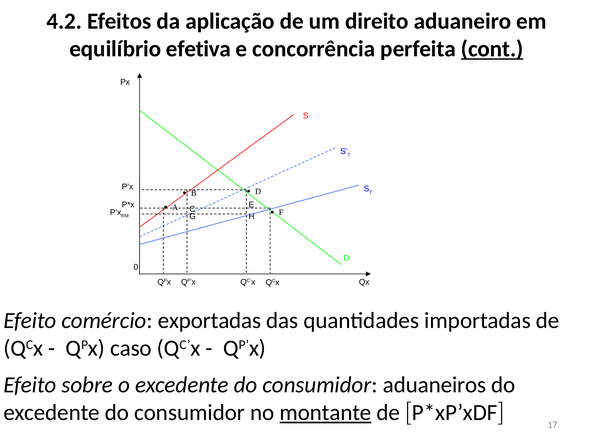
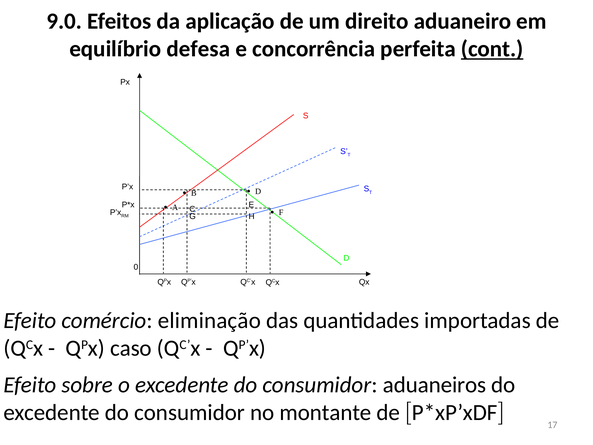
4.2: 4.2 -> 9.0 (64, 21)
efetiva: efetiva -> defesa (198, 49)
exportadas: exportadas -> eliminação (209, 320)
montante underline: present -> none (326, 412)
